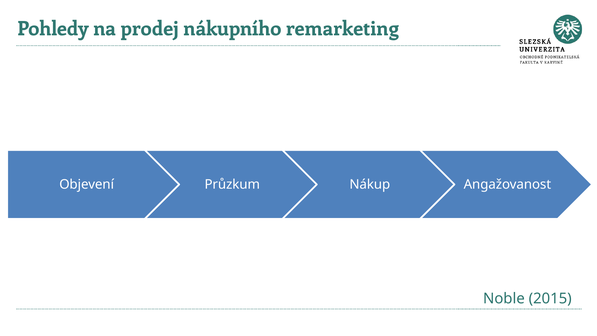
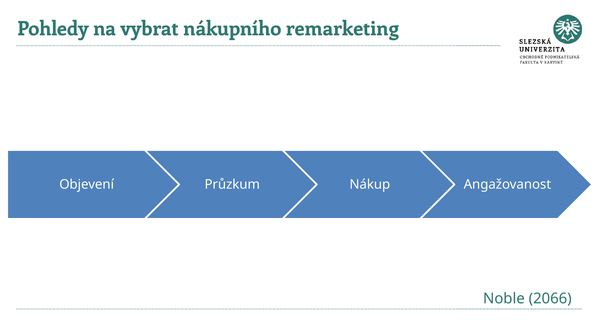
prodej: prodej -> vybrat (150, 29)
2015: 2015 -> 2066 (550, 298)
